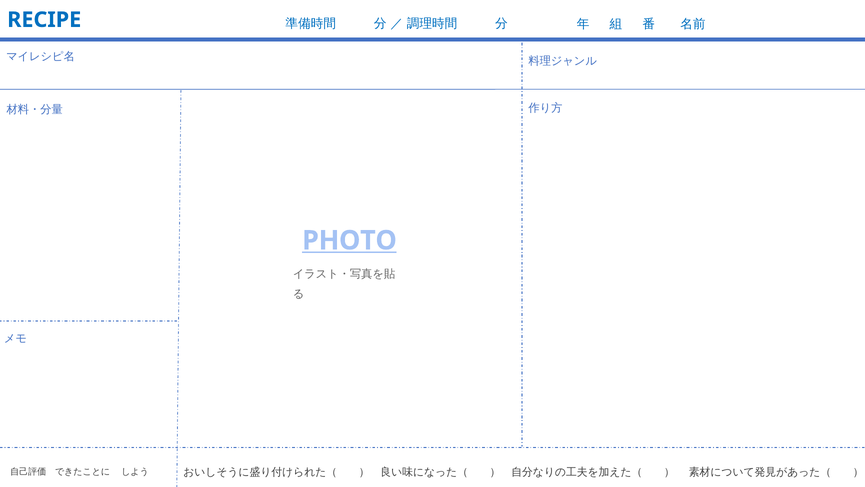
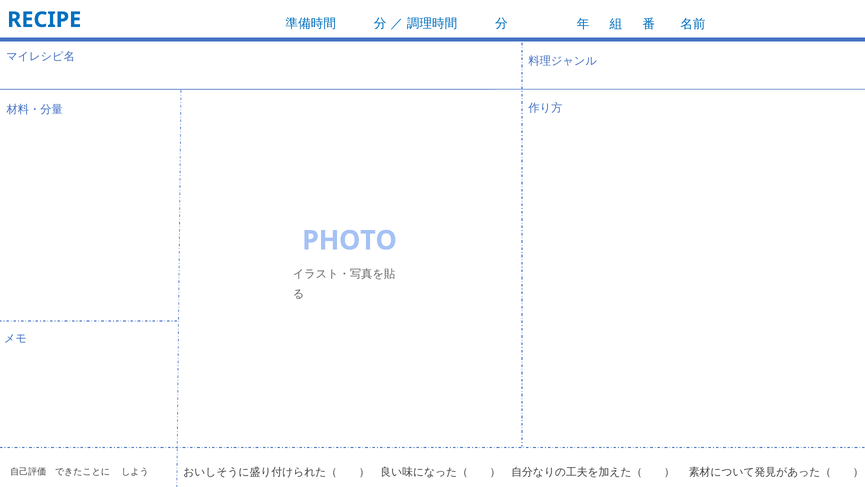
PHOTO underline: present -> none (349, 240)
